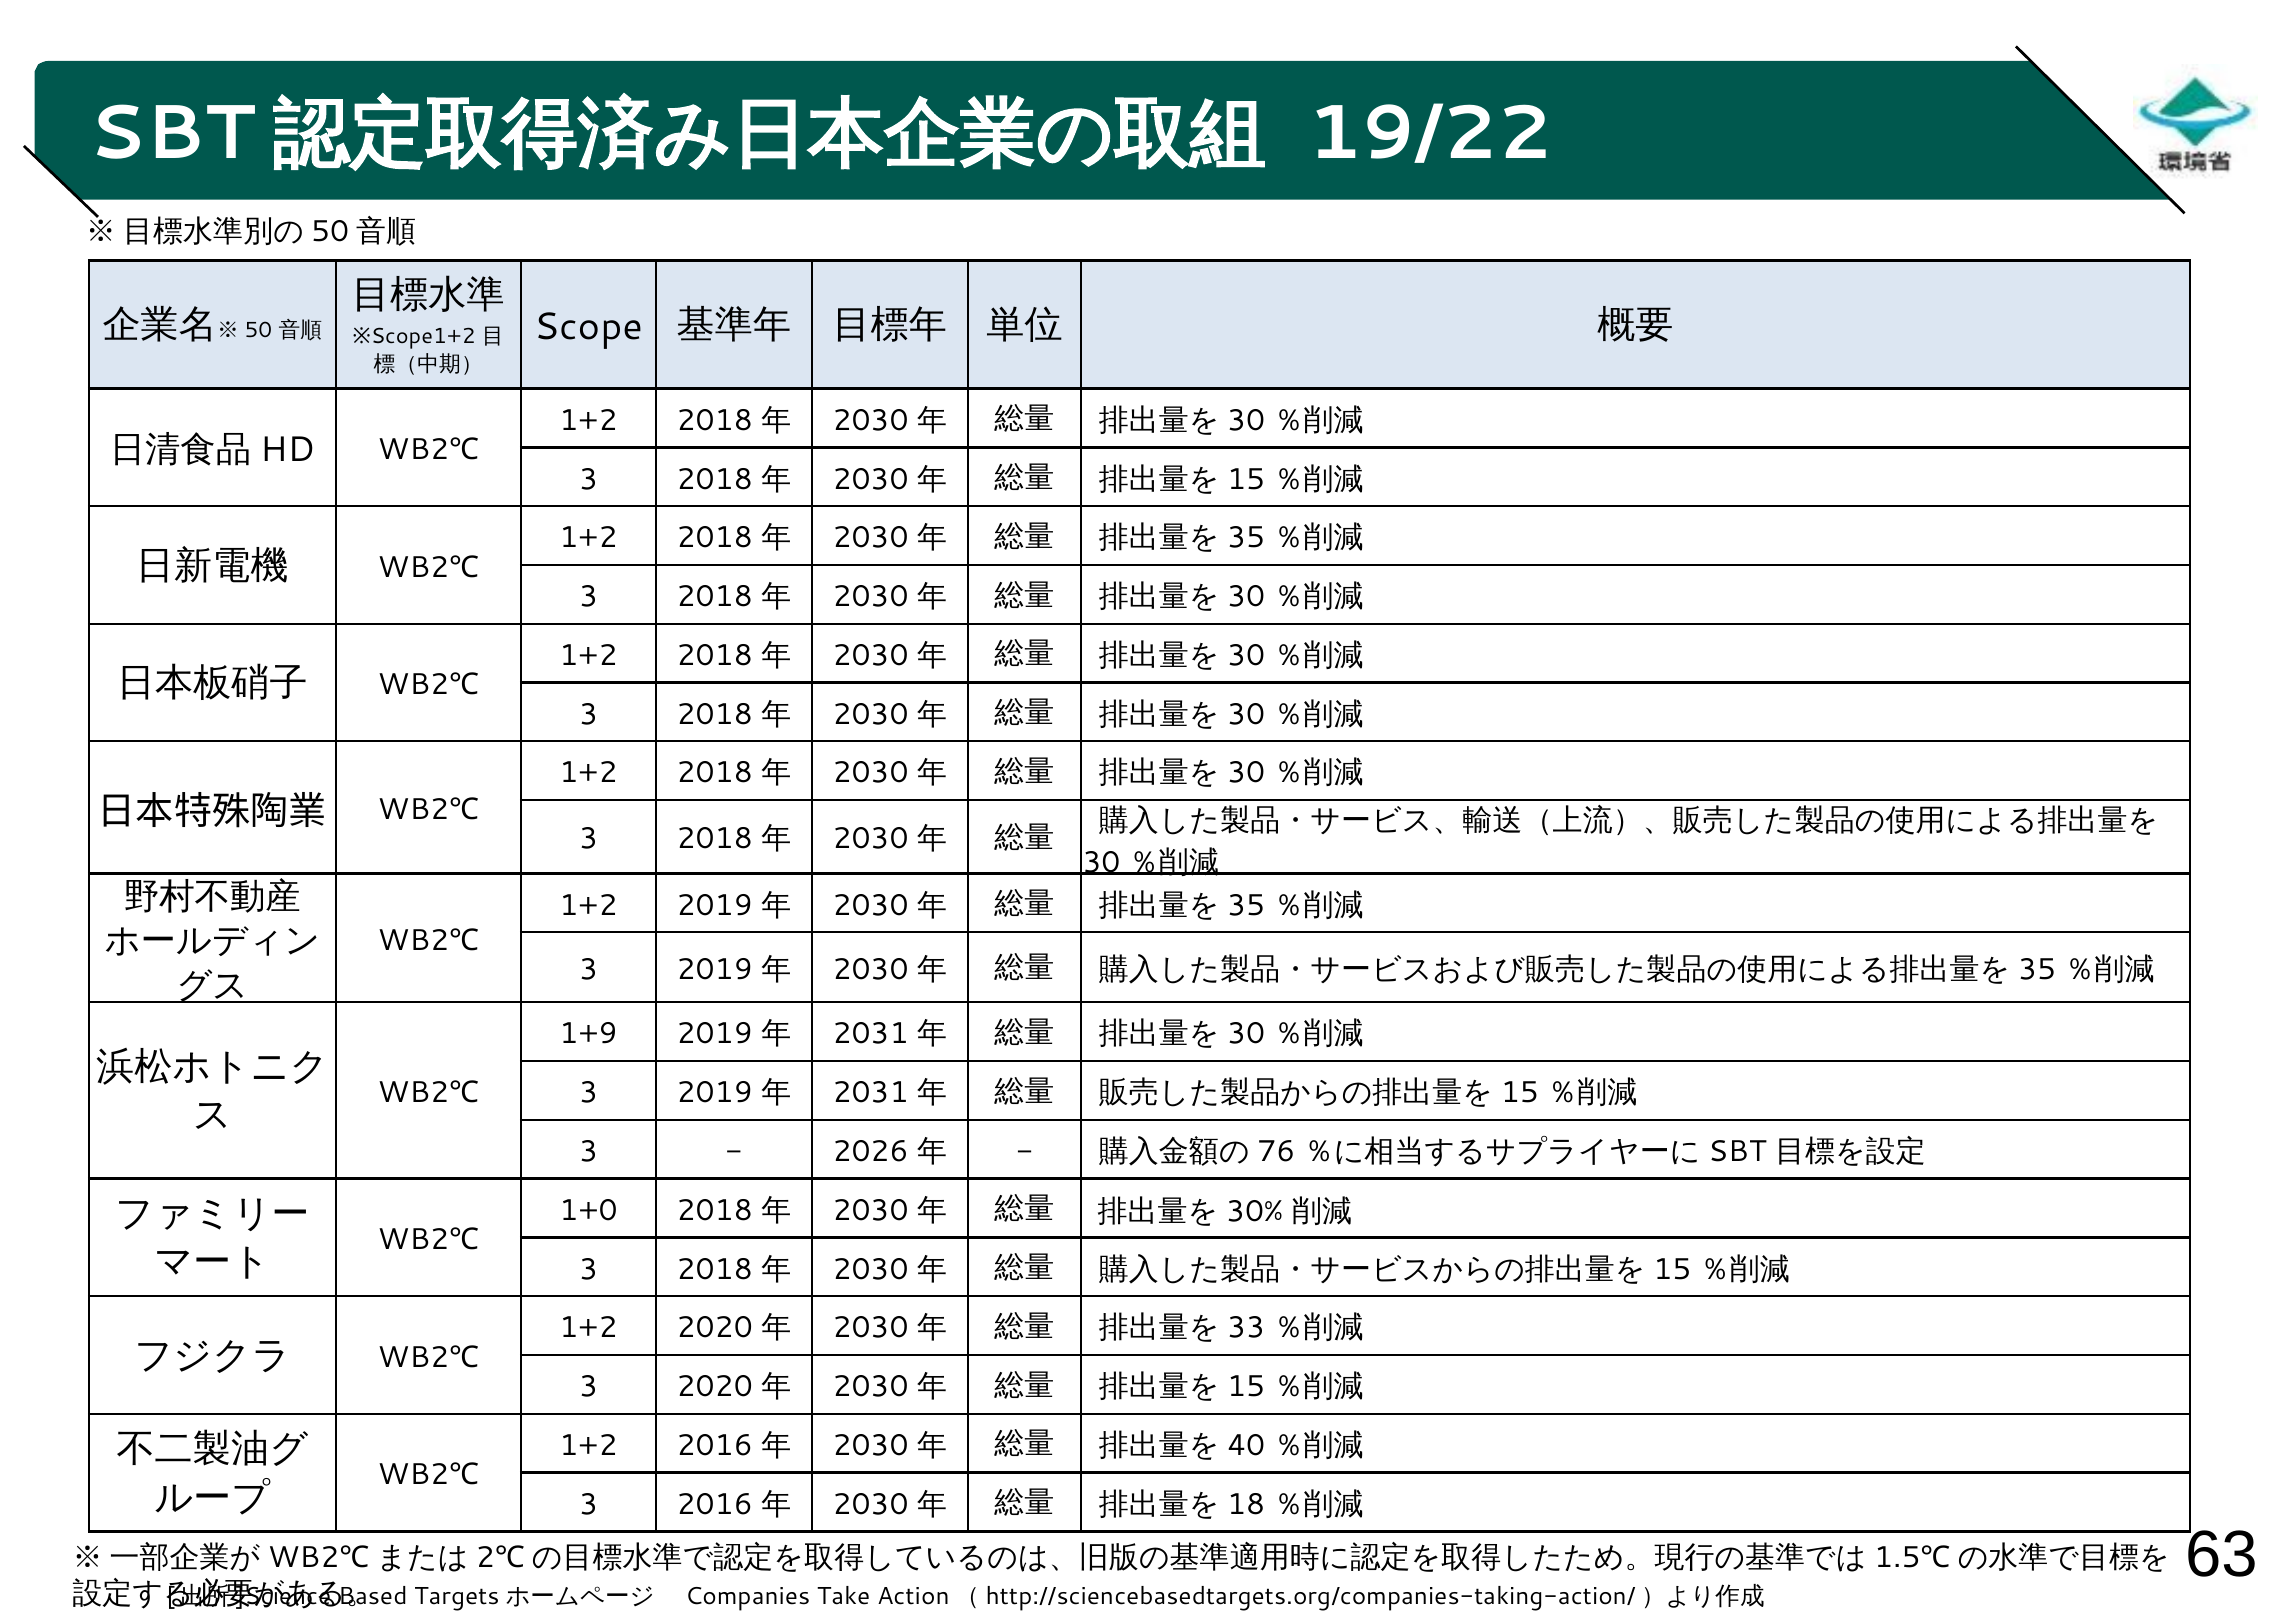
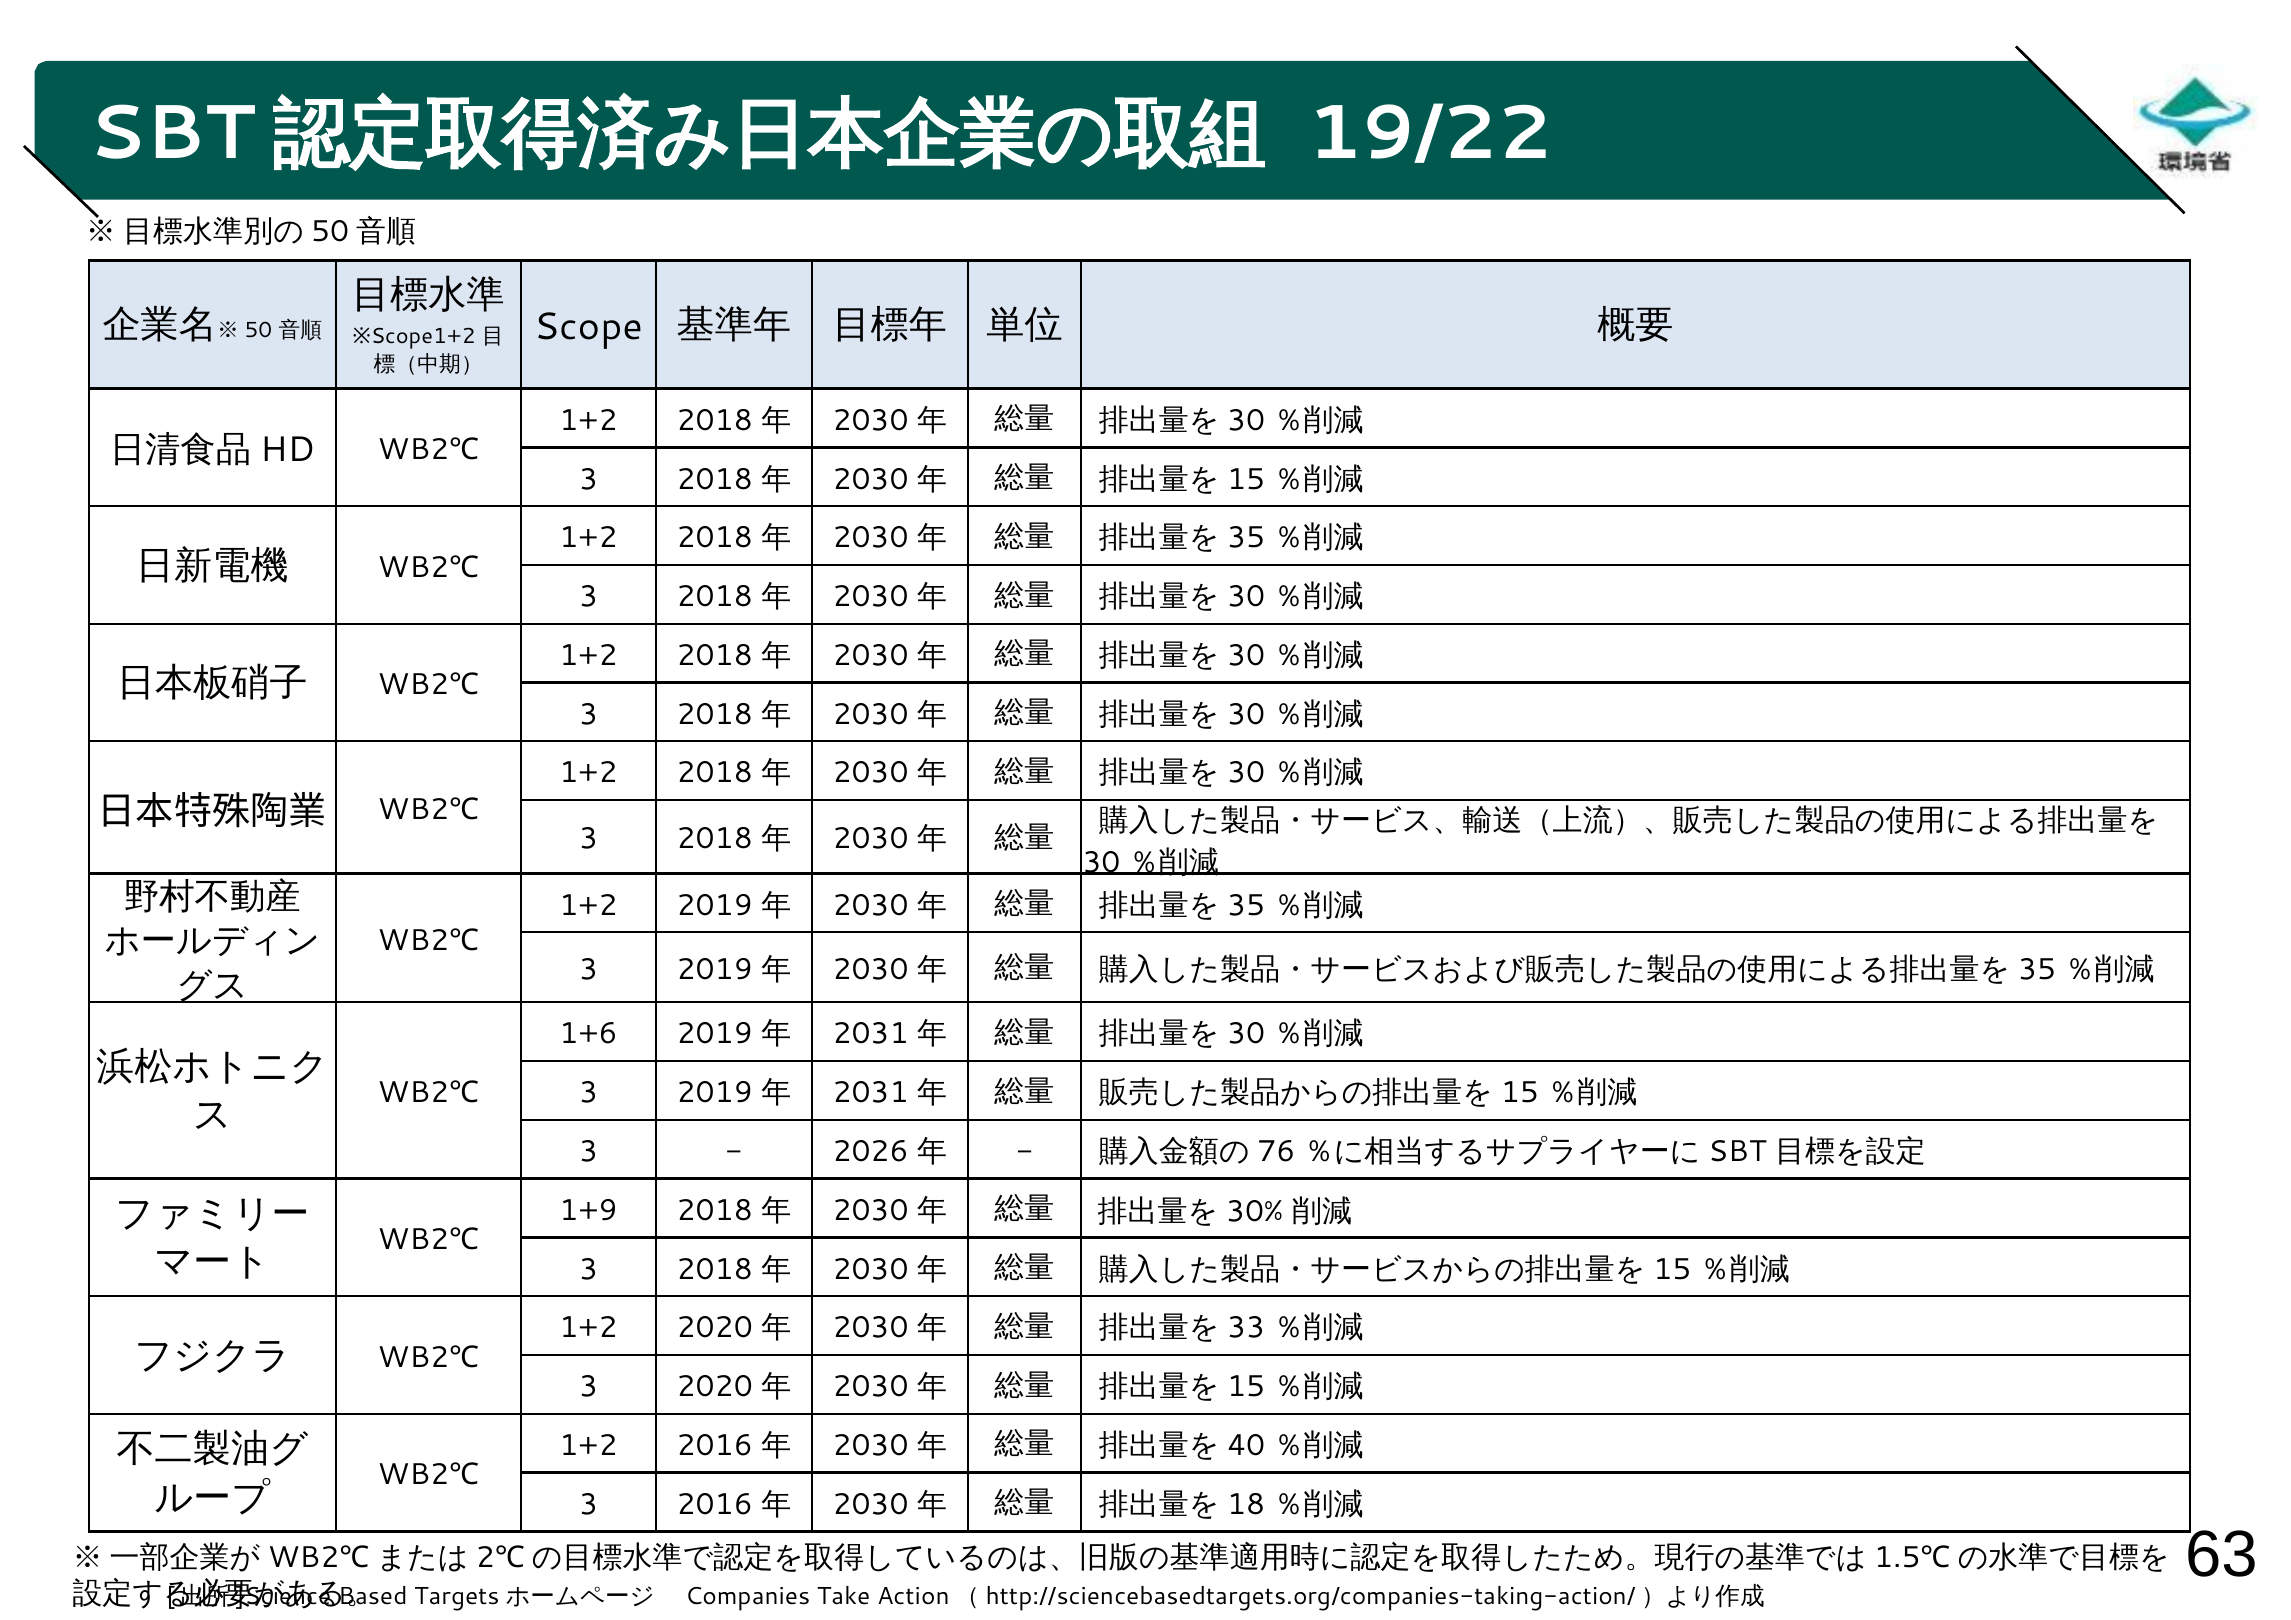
1+9: 1+9 -> 1+6 (588, 1034)
1+0: 1+0 -> 1+9 (588, 1210)
